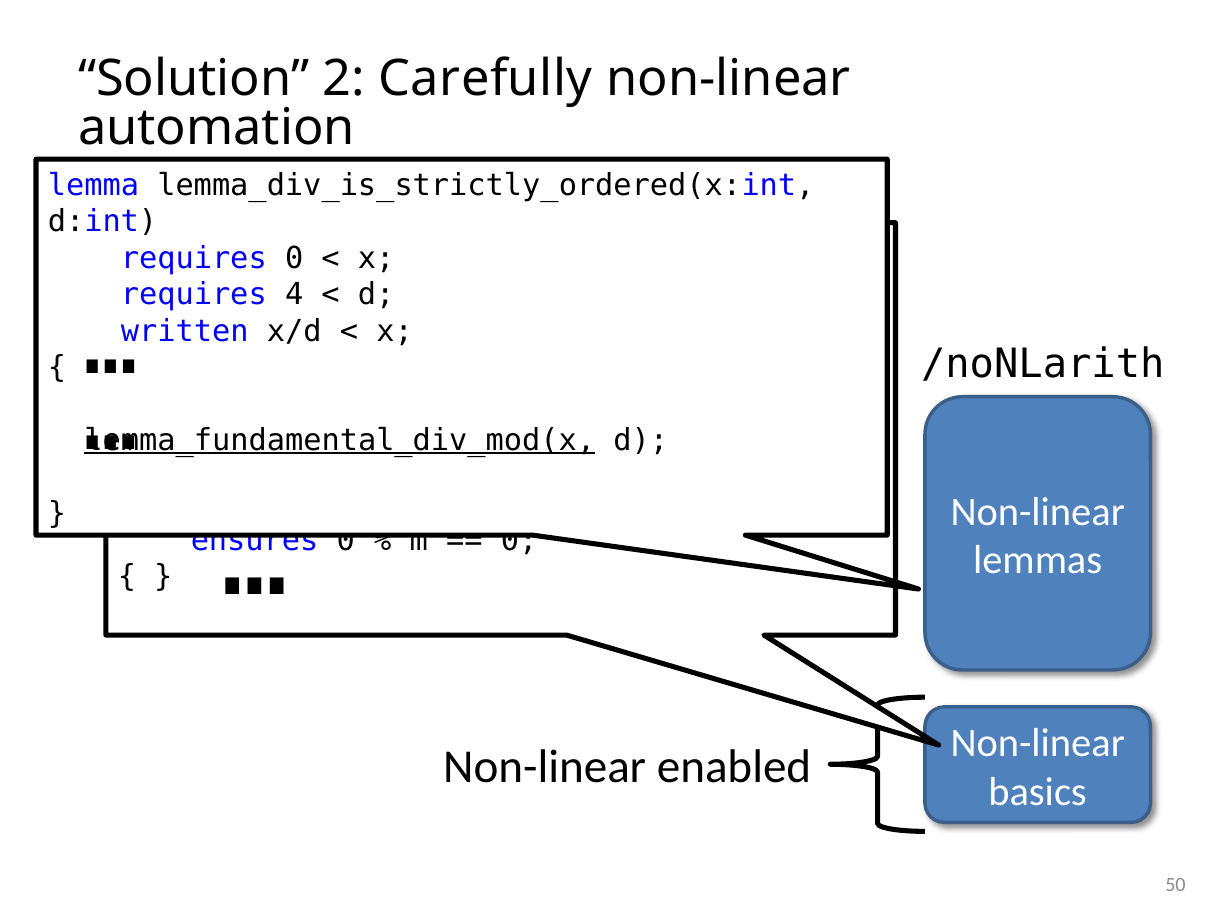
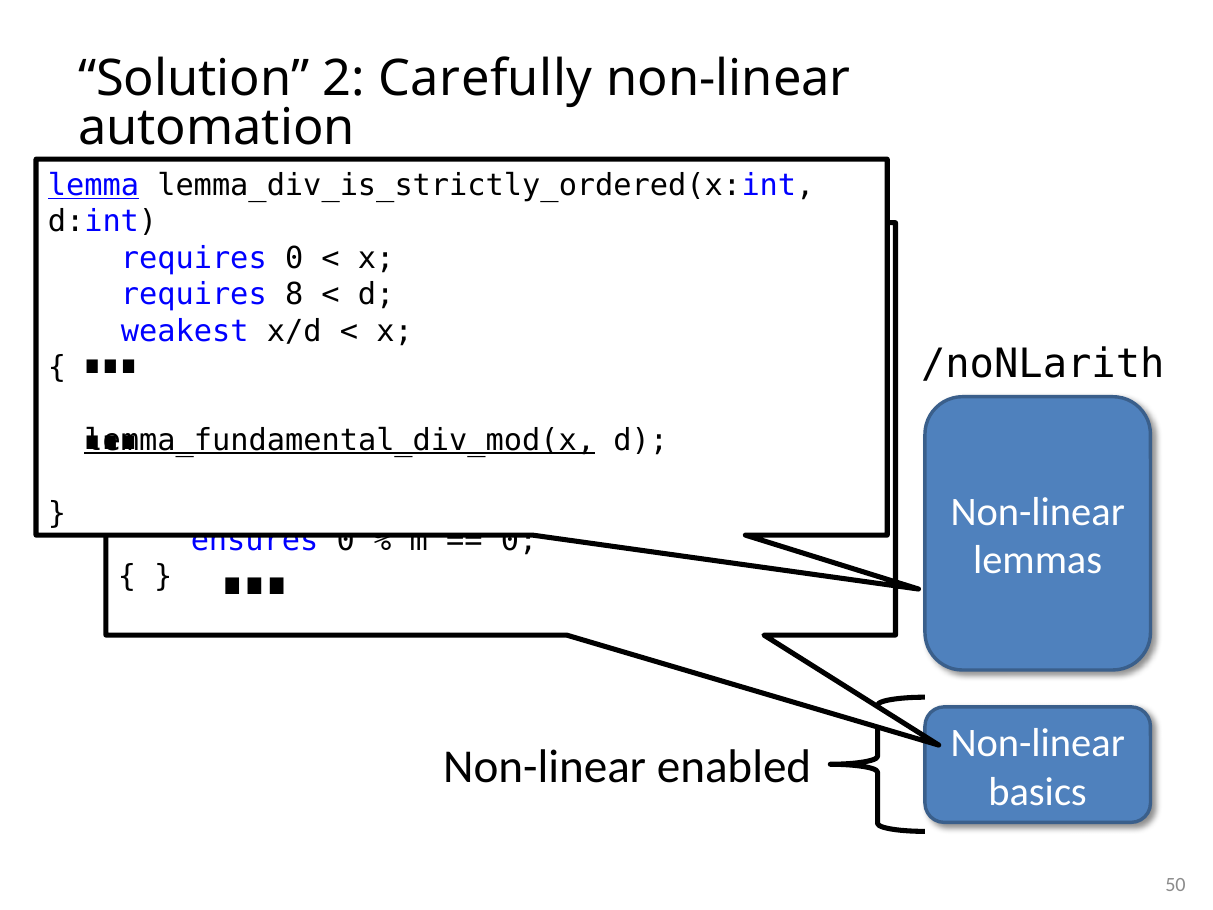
lemma underline: none -> present (94, 185)
4: 4 -> 8 (294, 295)
written: written -> weakest (185, 331)
